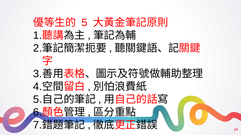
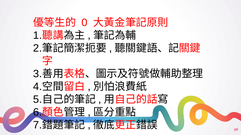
5: 5 -> 0 (85, 23)
